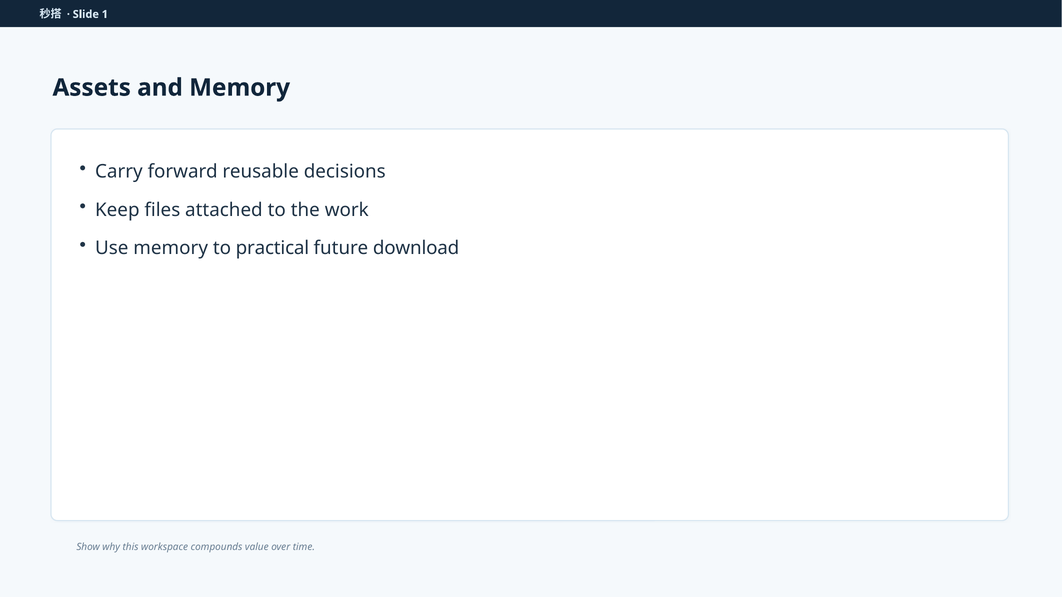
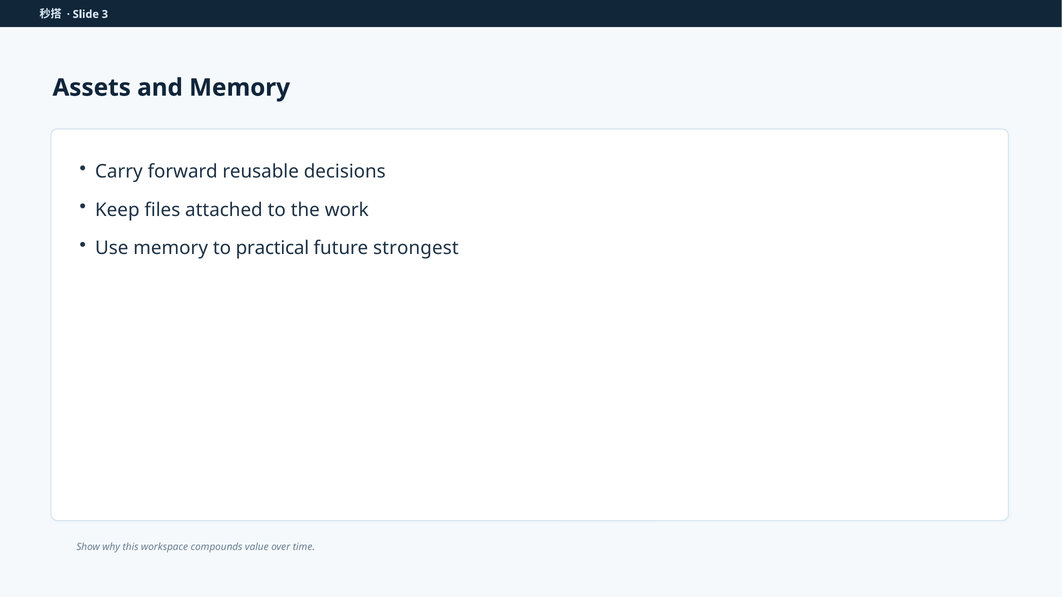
1: 1 -> 3 (105, 14)
download: download -> strongest (416, 248)
